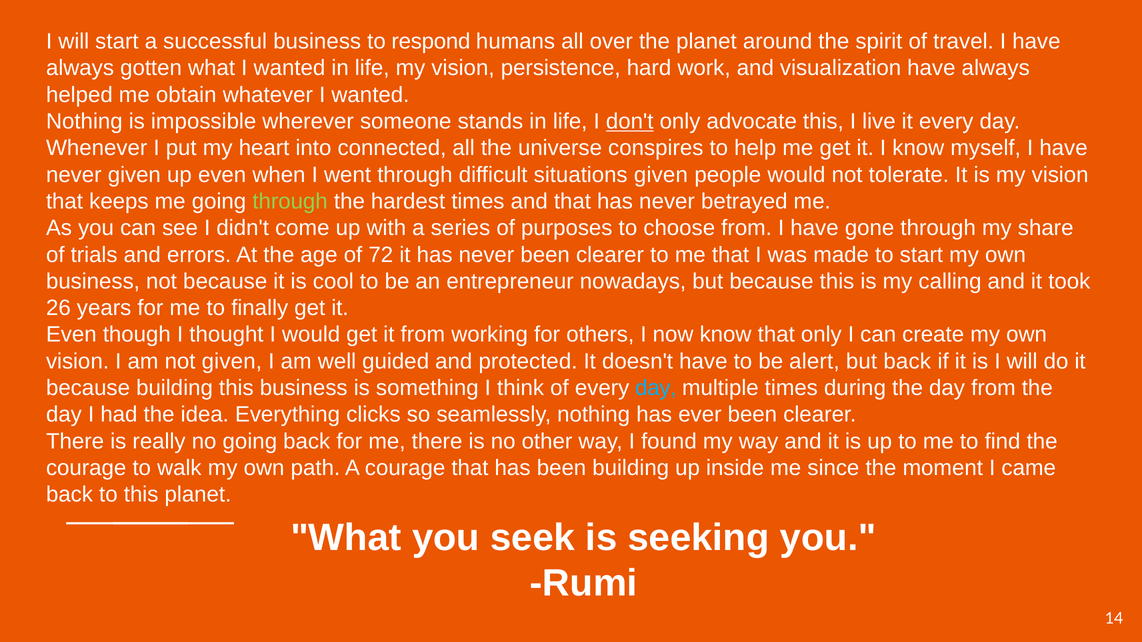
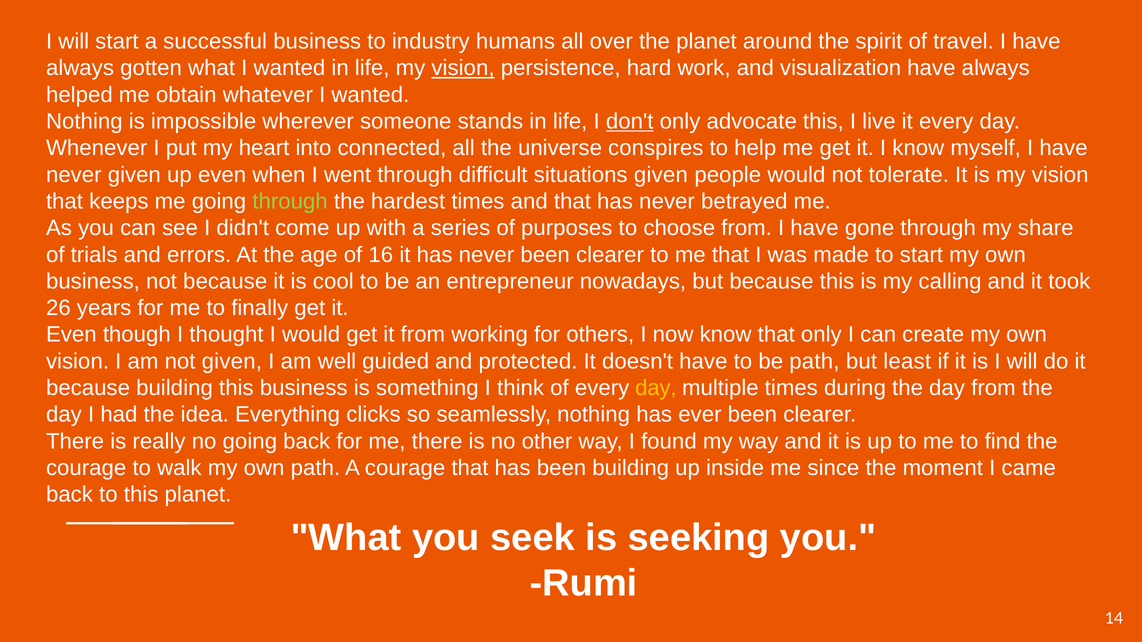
respond: respond -> industry (431, 42)
vision underline: none -> present (463, 68)
72: 72 -> 16 (381, 255)
be alert: alert -> path (814, 361)
but back: back -> least (907, 361)
day colour: light blue -> yellow (656, 388)
